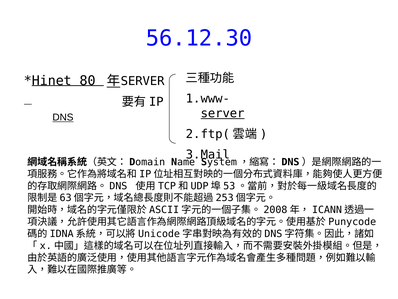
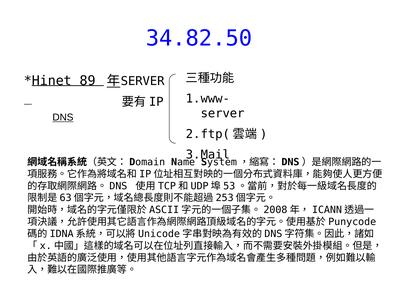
56.12.30: 56.12.30 -> 34.82.50 (199, 38)
80: 80 -> 89 (88, 81)
server underline: present -> none (223, 113)
